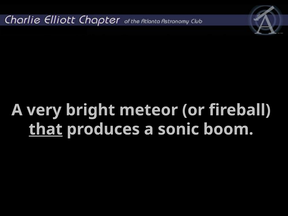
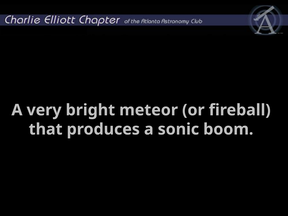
that underline: present -> none (46, 129)
